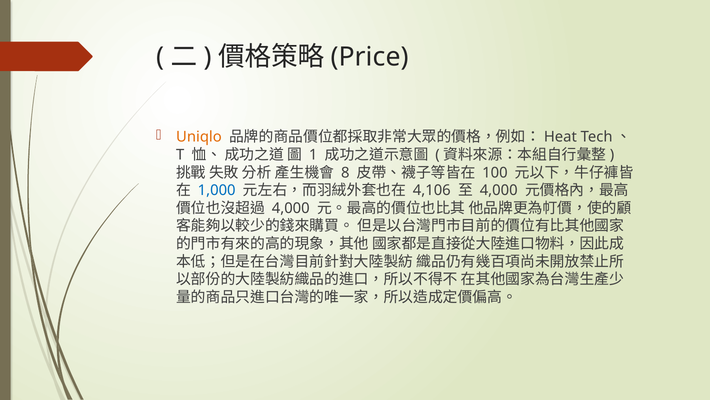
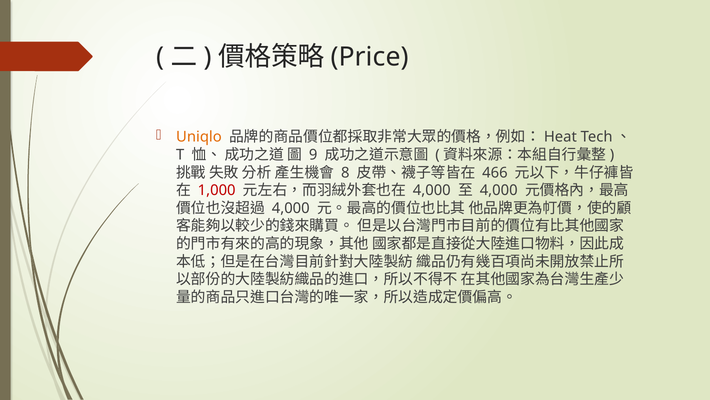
1: 1 -> 9 (313, 155)
100: 100 -> 466 (495, 172)
1,000 colour: blue -> red (217, 190)
4,106: 4,106 -> 4,000 (432, 190)
